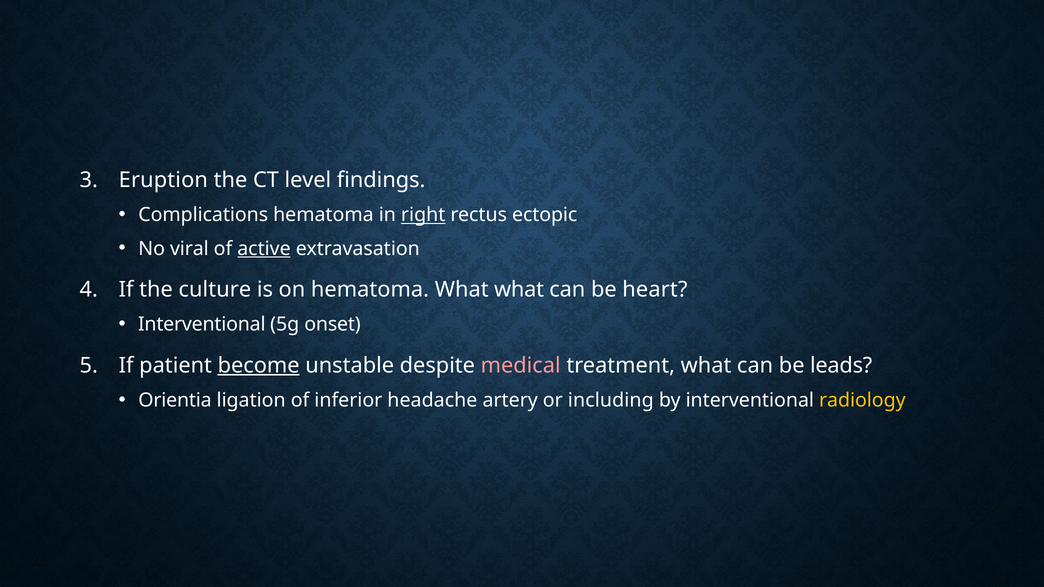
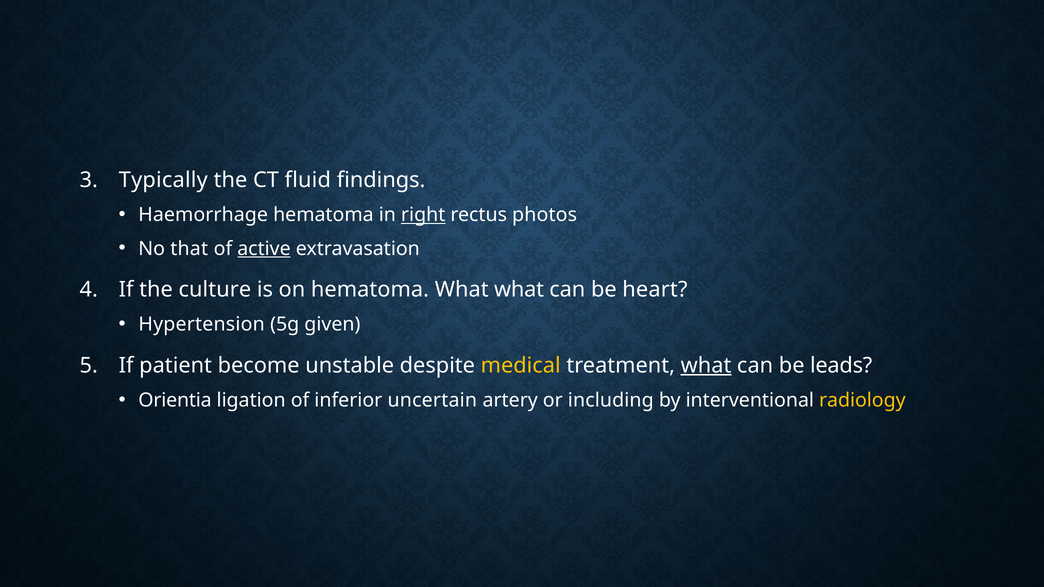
Eruption: Eruption -> Typically (163, 180)
level: level -> fluid (308, 180)
Complications: Complications -> Haemorrhage (203, 215)
ectopic: ectopic -> photos (545, 215)
viral: viral -> that (189, 249)
Interventional: Interventional -> Hypertension (202, 324)
onset: onset -> given (332, 324)
become underline: present -> none (259, 366)
medical colour: pink -> yellow (521, 366)
what underline: none -> present (706, 366)
headache: headache -> uncertain (432, 400)
